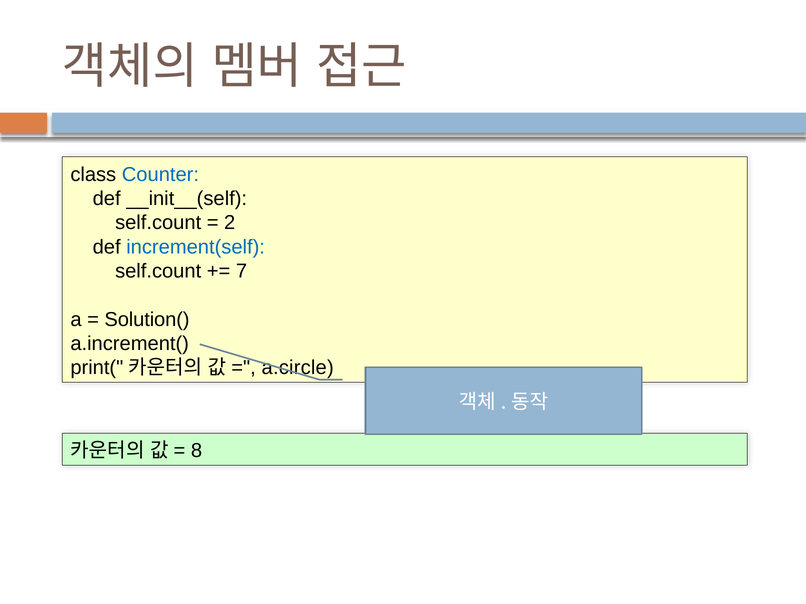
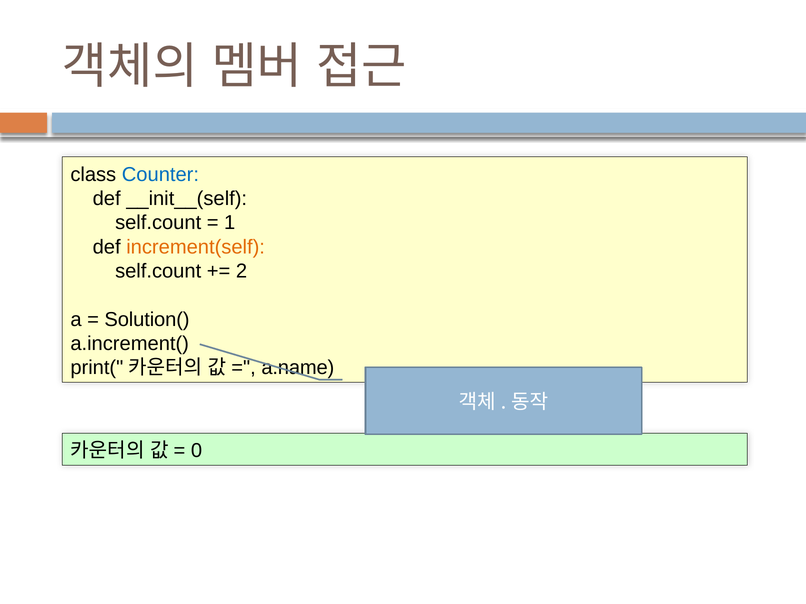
2: 2 -> 1 (230, 223)
increment(self colour: blue -> orange (196, 247)
7: 7 -> 2 (241, 271)
a.circle: a.circle -> a.name (298, 368)
8: 8 -> 0 (196, 451)
